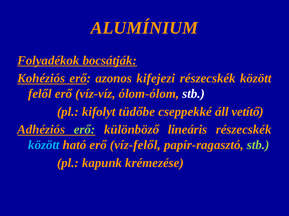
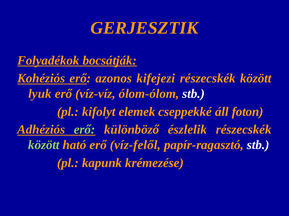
ALUMÍNIUM: ALUMÍNIUM -> GERJESZTIK (144, 28)
felől: felől -> lyuk (40, 94)
tüdőbe: tüdőbe -> elemek (137, 112)
vetítő: vetítő -> foton (248, 112)
lineáris: lineáris -> észlelik (187, 130)
között colour: light blue -> light green (44, 145)
stb colour: light green -> white (258, 145)
